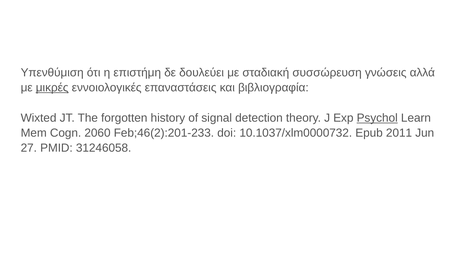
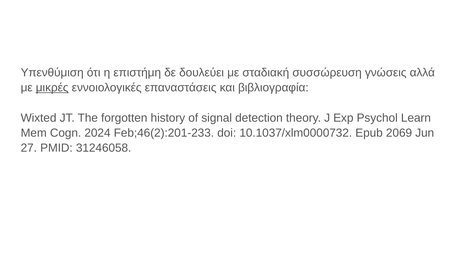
Psychol underline: present -> none (377, 118)
2060: 2060 -> 2024 (97, 133)
2011: 2011 -> 2069 (399, 133)
